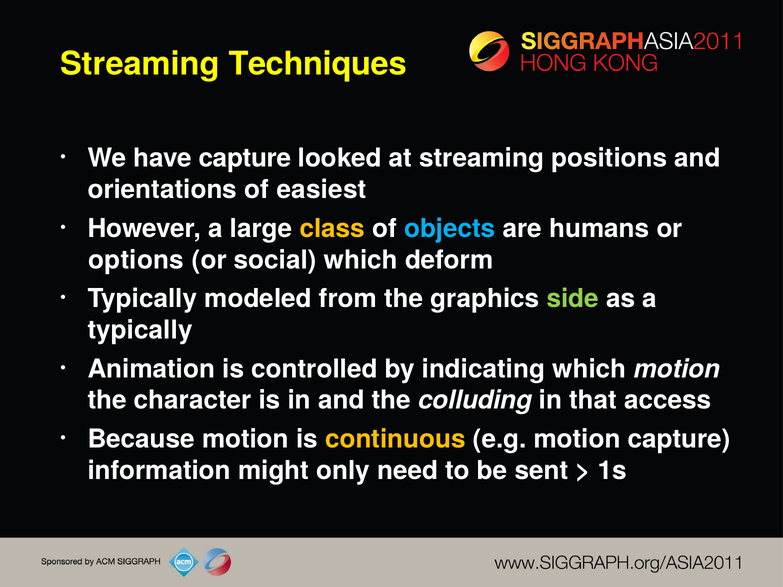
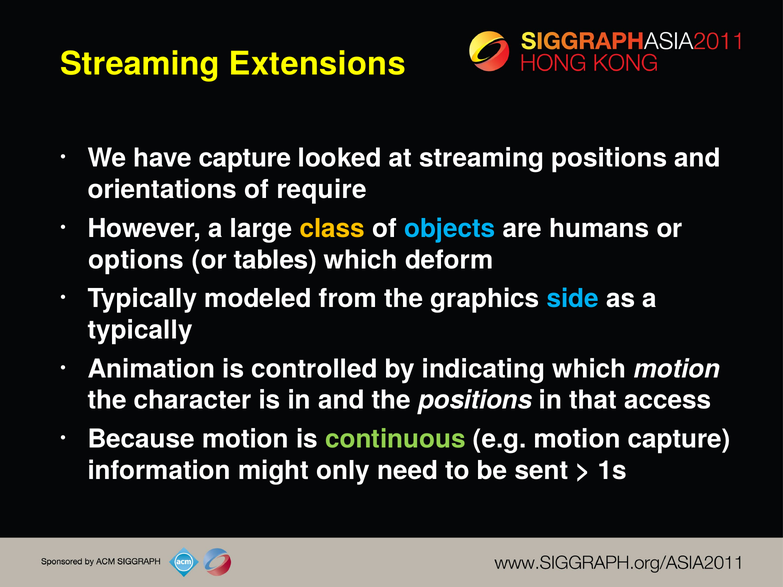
Techniques: Techniques -> Extensions (317, 64)
easiest: easiest -> require (322, 190)
social: social -> tables (275, 260)
side colour: light green -> light blue (573, 299)
the colluding: colluding -> positions (475, 401)
continuous colour: yellow -> light green (395, 439)
